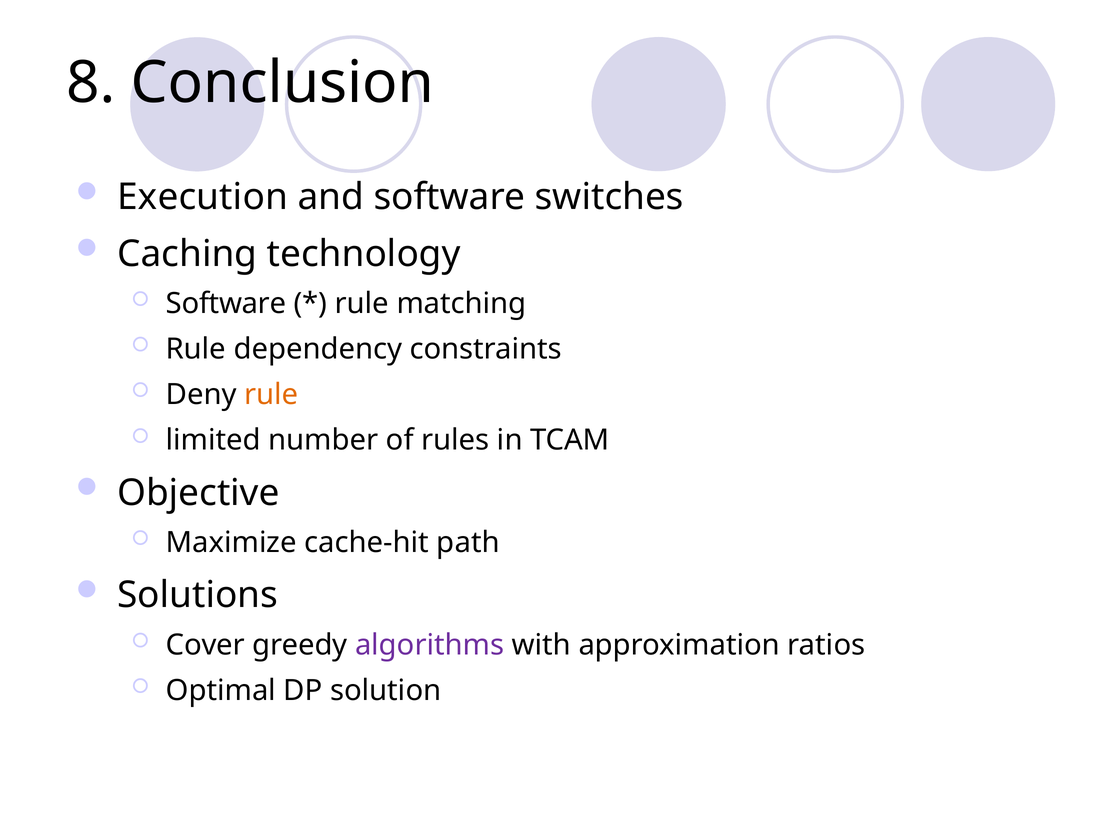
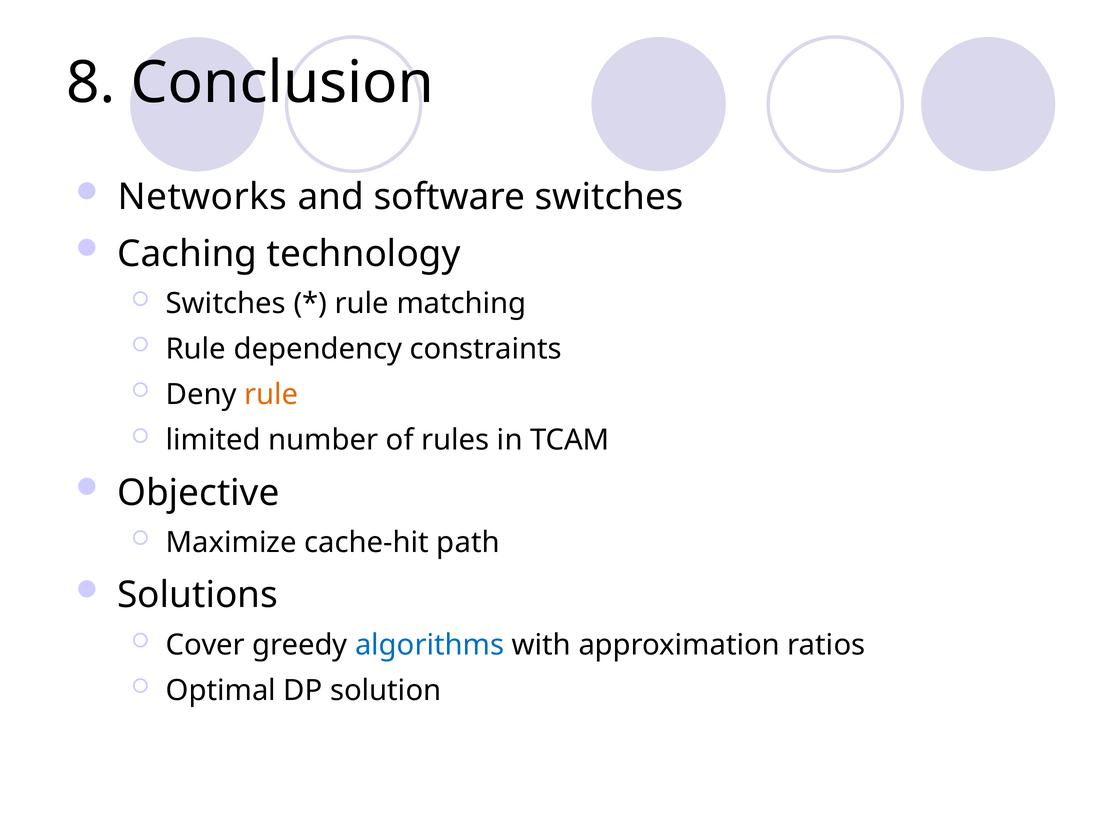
Execution: Execution -> Networks (202, 197)
Software: Software -> Switches (226, 304)
algorithms colour: purple -> blue (430, 645)
